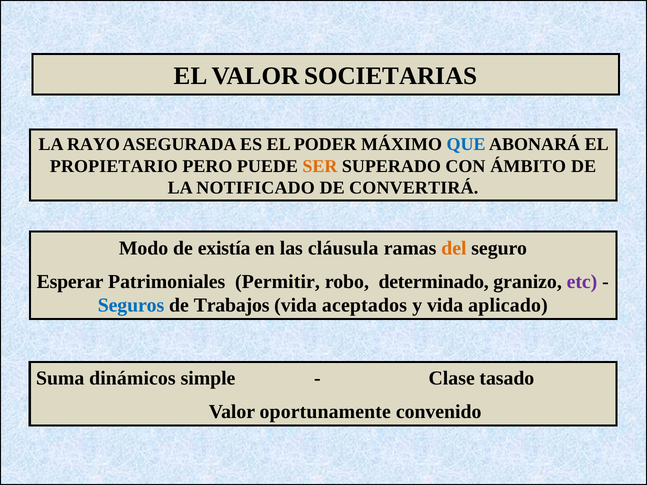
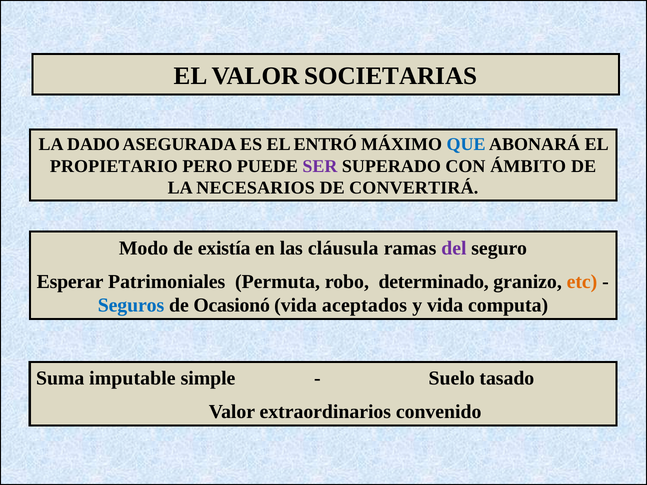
RAYO: RAYO -> DADO (93, 145)
PODER: PODER -> ENTRÓ (325, 145)
SER colour: orange -> purple (320, 166)
NOTIFICADO: NOTIFICADO -> NECESARIOS (256, 188)
del colour: orange -> purple (454, 248)
Permitir: Permitir -> Permuta (278, 282)
etc colour: purple -> orange (582, 282)
Trabajos: Trabajos -> Ocasionó (232, 306)
aplicado: aplicado -> computa (508, 306)
dinámicos: dinámicos -> imputable (132, 378)
Clase: Clase -> Suelo (452, 378)
oportunamente: oportunamente -> extraordinarios (325, 412)
